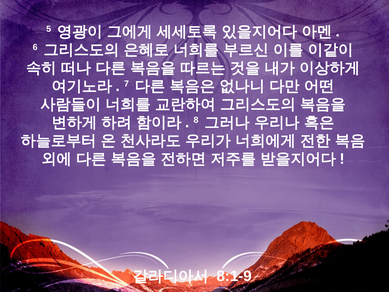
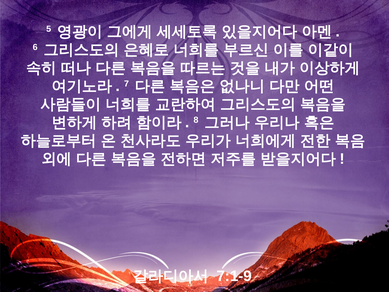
8:1-9: 8:1-9 -> 7:1-9 (234, 276)
